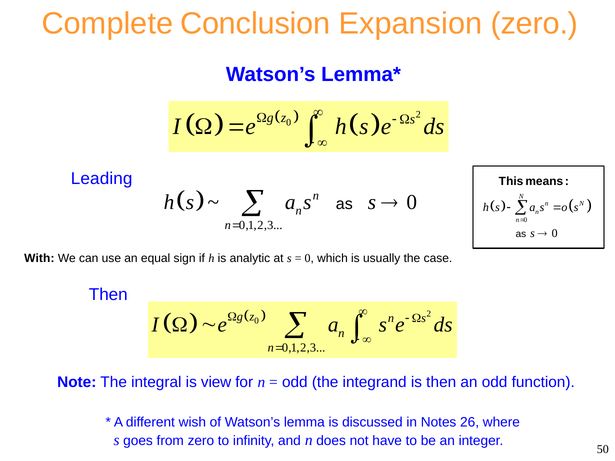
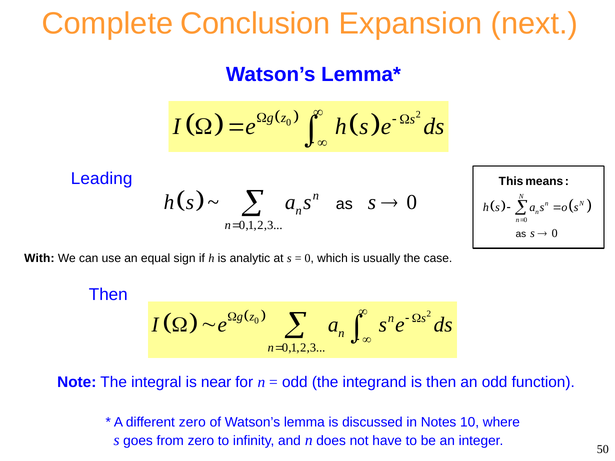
Expansion zero: zero -> next (534, 24)
view: view -> near (216, 382)
different wish: wish -> zero (192, 423)
26: 26 -> 10 (470, 423)
